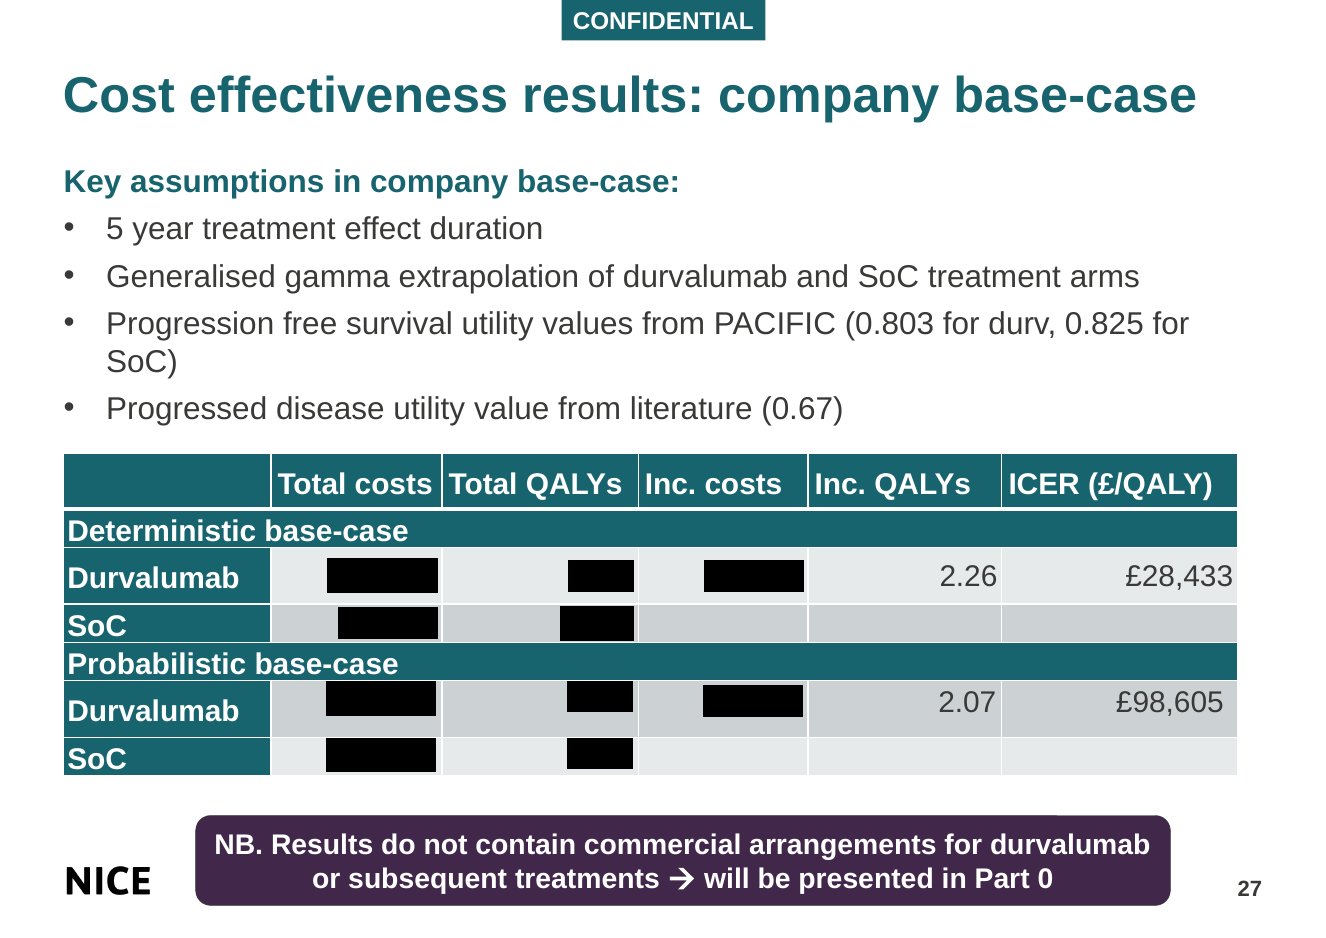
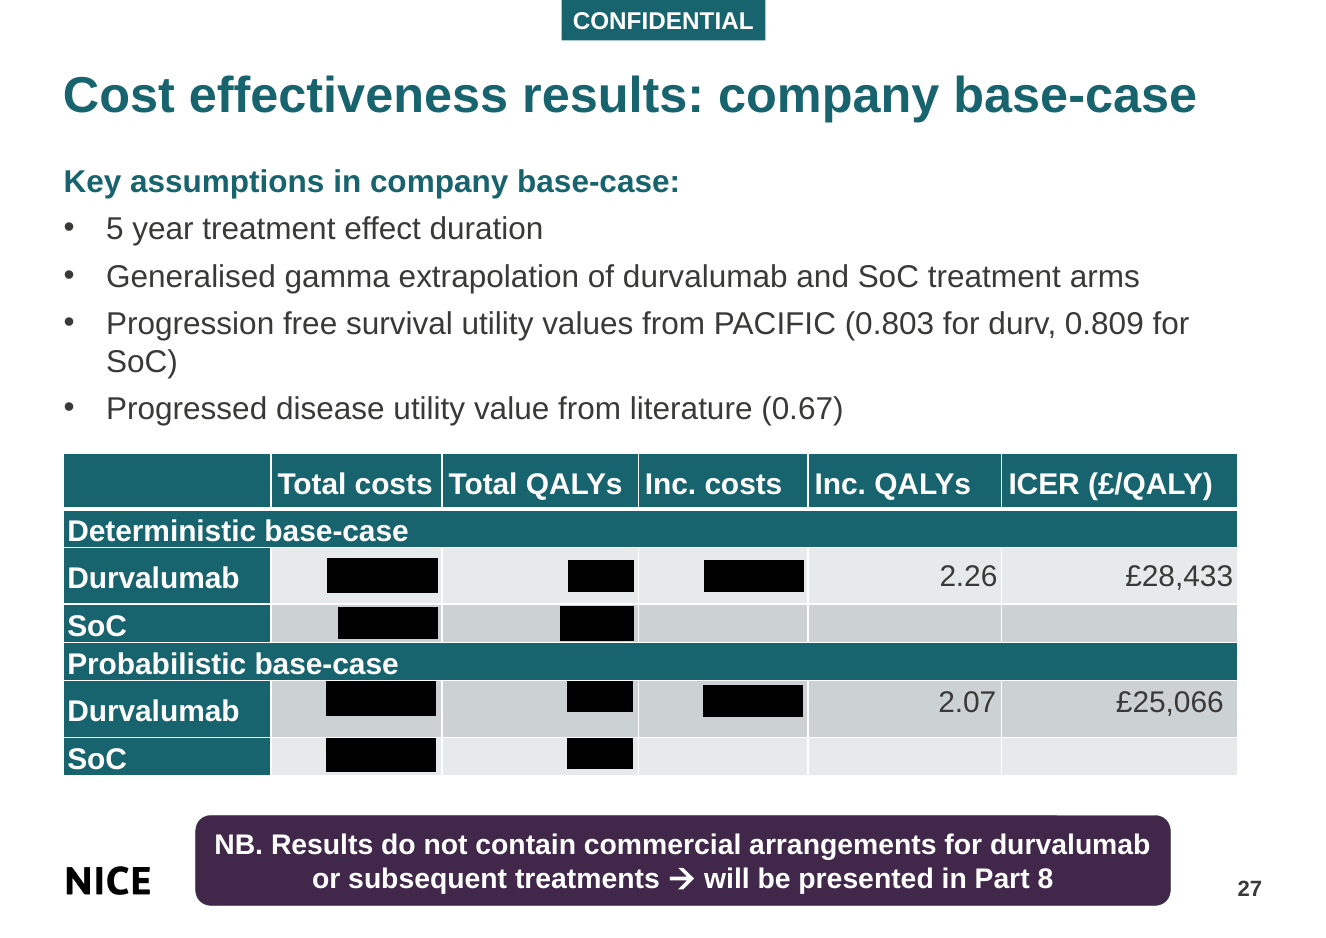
0.825: 0.825 -> 0.809 (1104, 324)
£98,605: £98,605 -> £25,066 (1170, 702)
0: 0 -> 8 (1045, 879)
